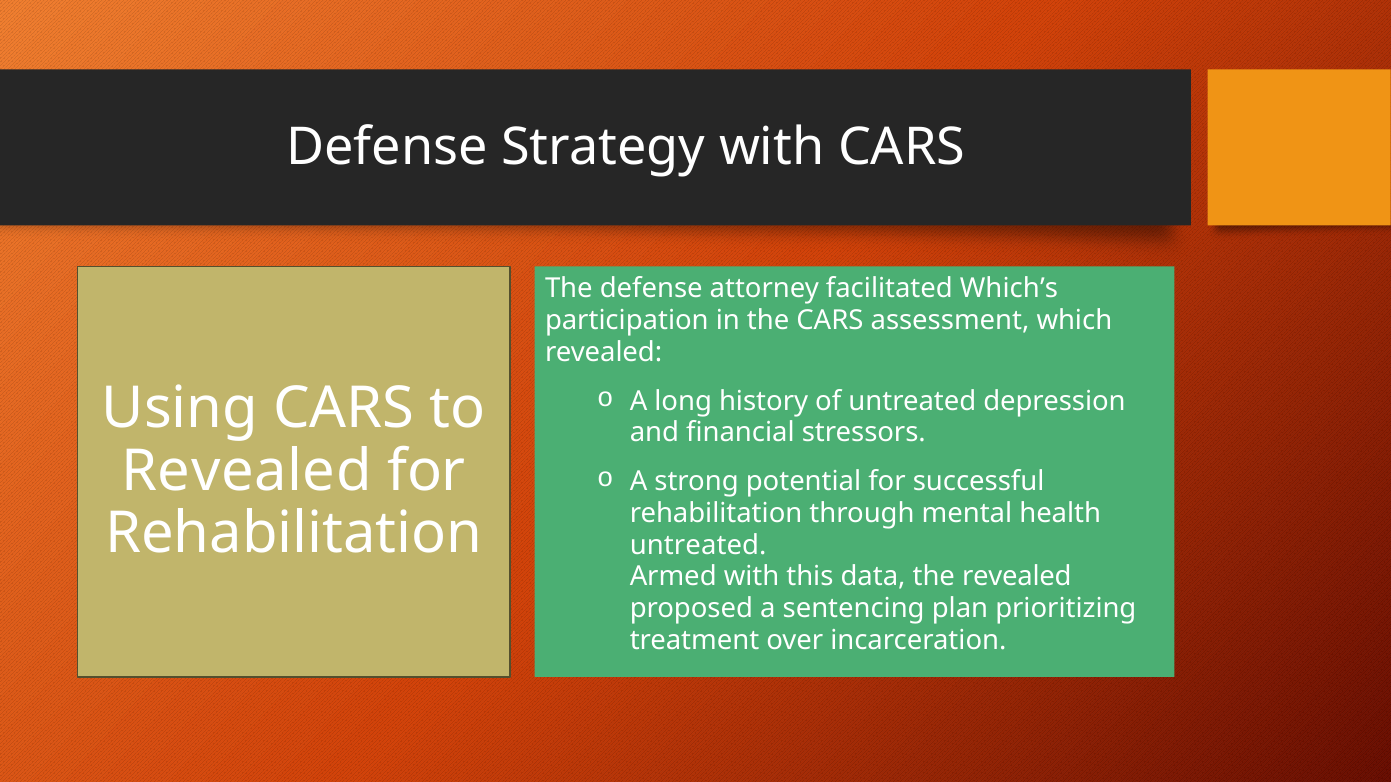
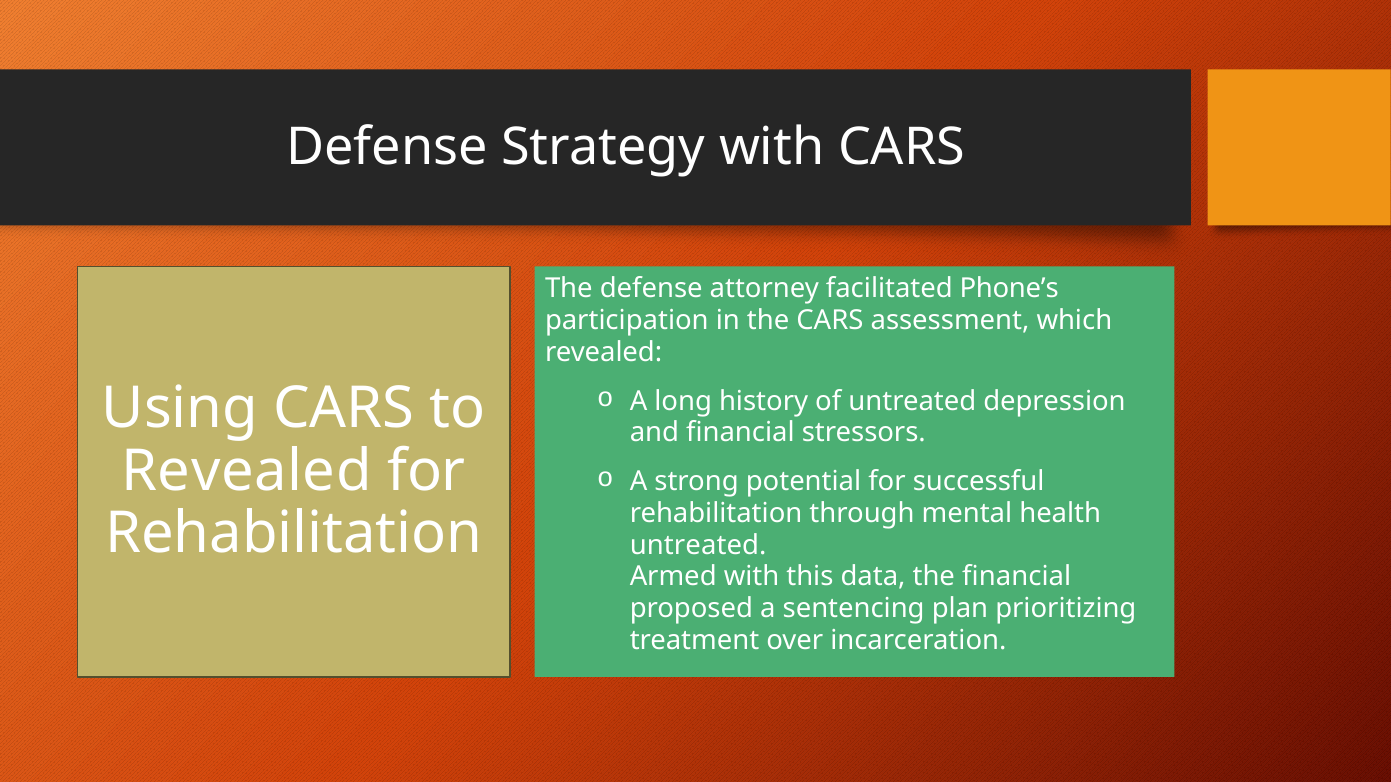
Which’s: Which’s -> Phone’s (1009, 289)
the revealed: revealed -> financial (1017, 577)
